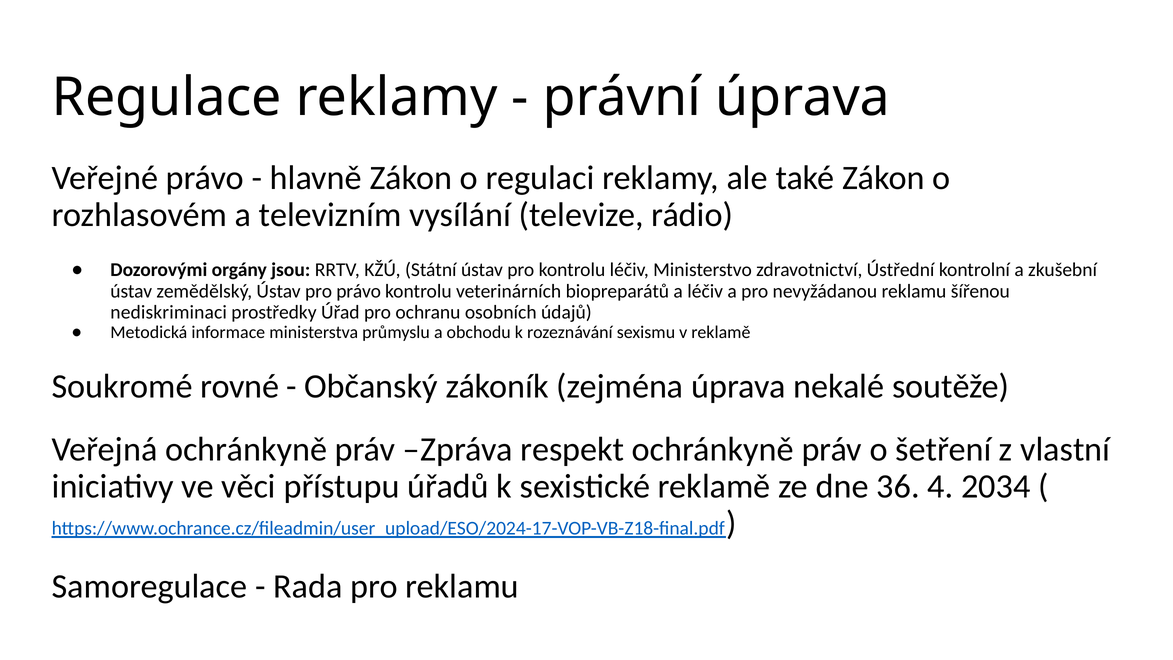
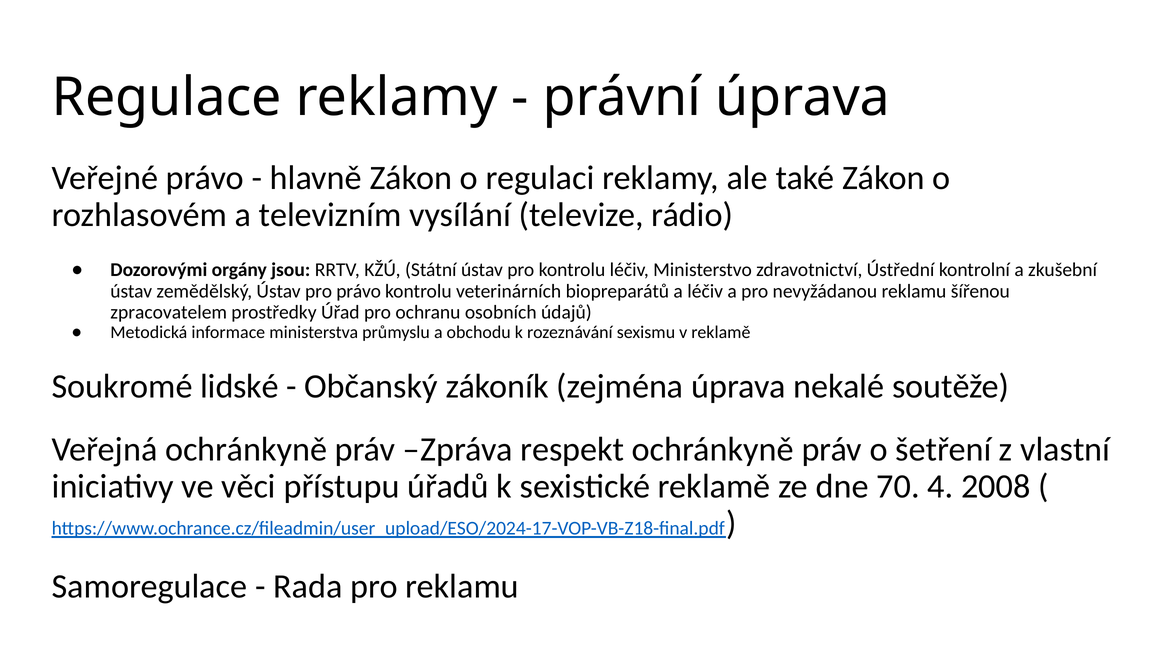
nediskriminaci: nediskriminaci -> zpracovatelem (169, 312)
rovné: rovné -> lidské (240, 386)
36: 36 -> 70 (898, 486)
2034: 2034 -> 2008 (996, 486)
